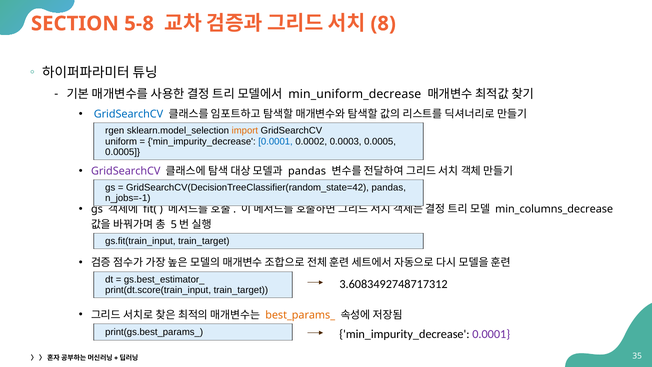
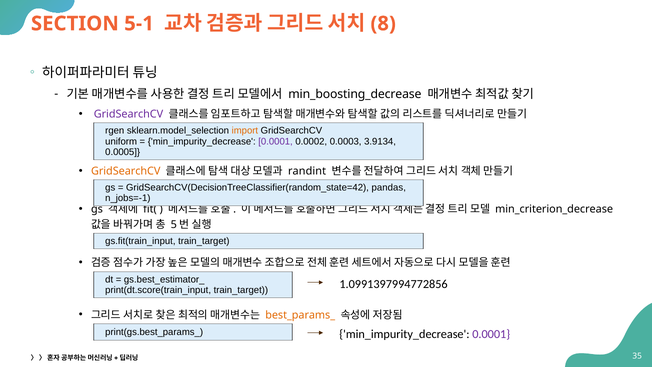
5-8: 5-8 -> 5-1 (139, 24)
min_uniform_decrease: min_uniform_decrease -> min_boosting_decrease (355, 94)
GridSearchCV colour: blue -> purple (129, 114)
0.0001 colour: blue -> purple (276, 141)
0.0003 0.0005: 0.0005 -> 3.9134 (380, 141)
GridSearchCV colour: purple -> orange (126, 171)
pandas: pandas -> randint (307, 171)
min_columns_decrease: min_columns_decrease -> min_criterion_decrease (554, 209)
3.6083492748717312: 3.6083492748717312 -> 1.0991397994772856 (394, 284)
